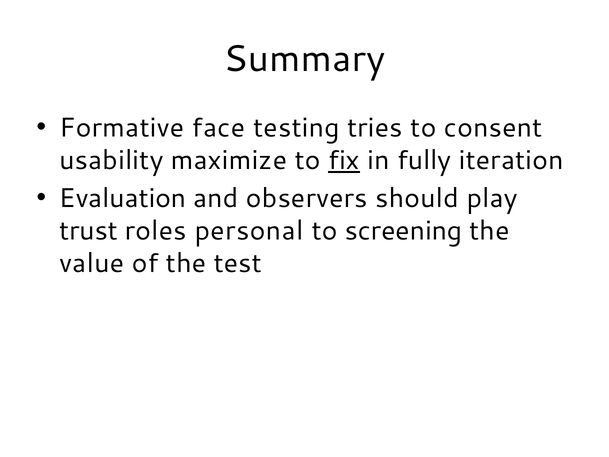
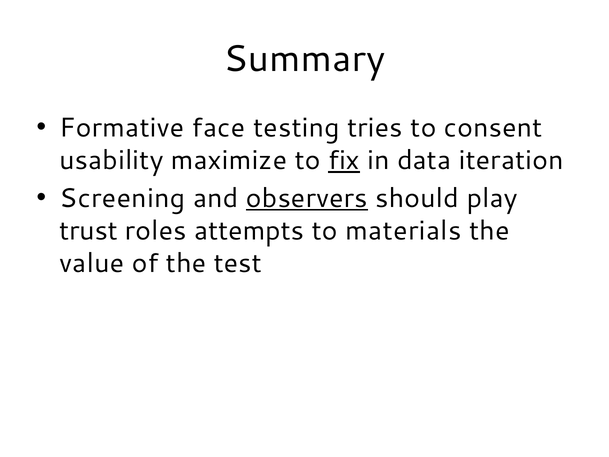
fully: fully -> data (424, 160)
Evaluation: Evaluation -> Screening (122, 198)
observers underline: none -> present (307, 198)
personal: personal -> attempts (249, 231)
screening: screening -> materials (403, 231)
